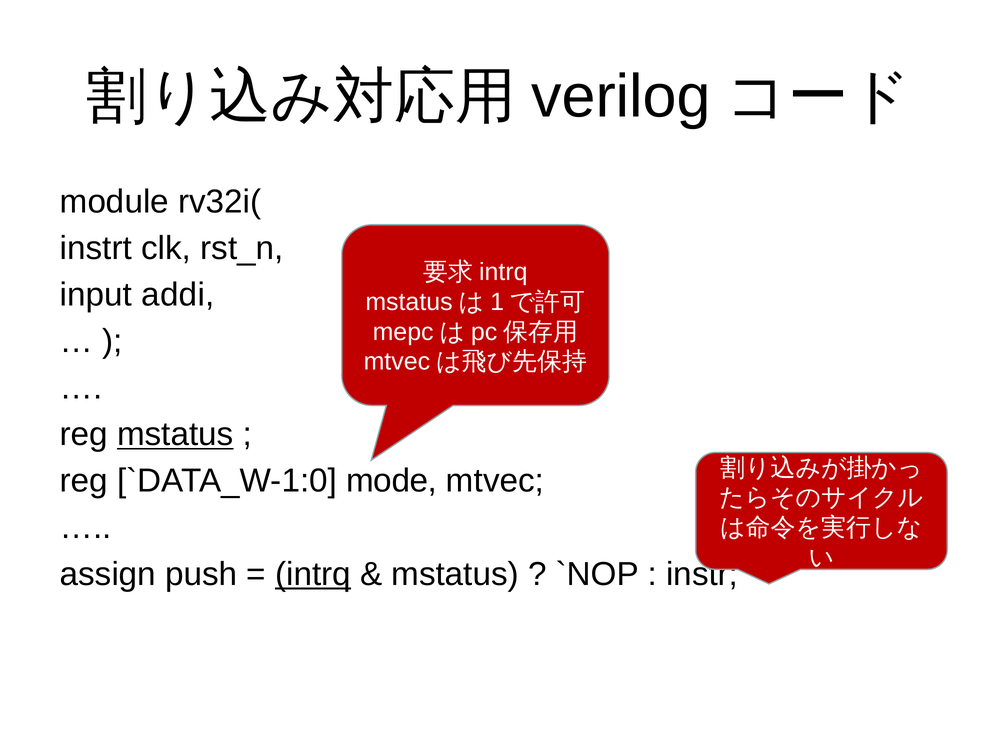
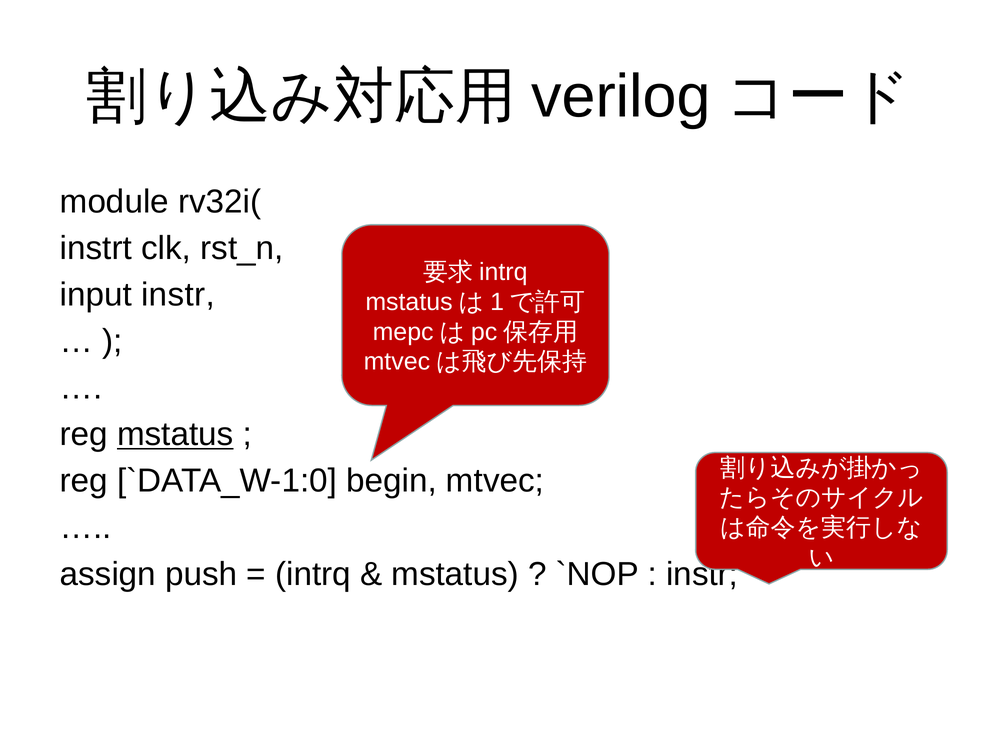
input addi: addi -> instr (178, 295)
mode: mode -> begin (391, 481)
intrq underline: present -> none (313, 574)
